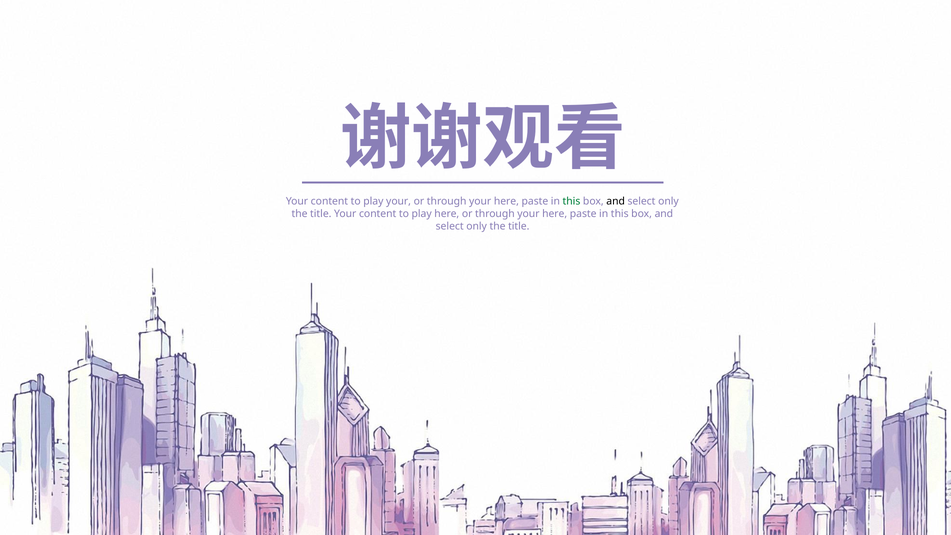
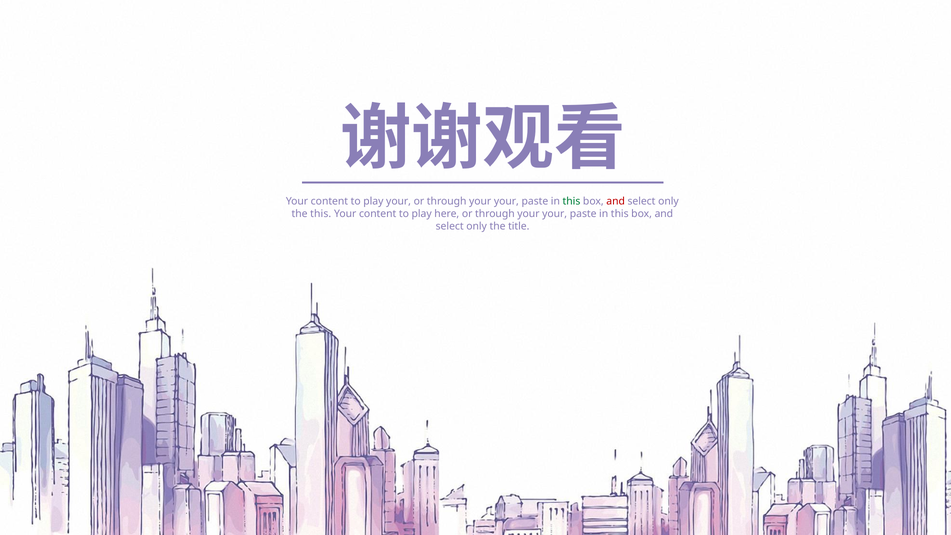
here: here -> your (506, 201)
and colour: black -> red (616, 201)
title: title -> this (321, 214)
here: here -> your (555, 214)
